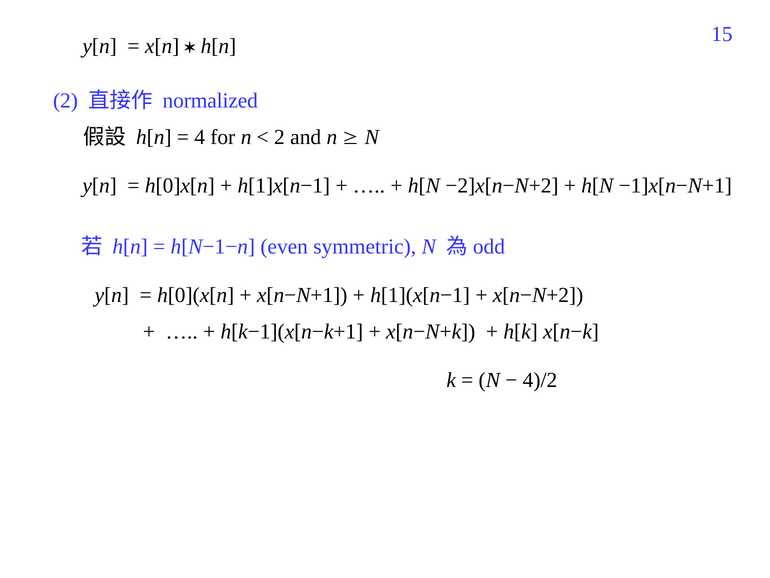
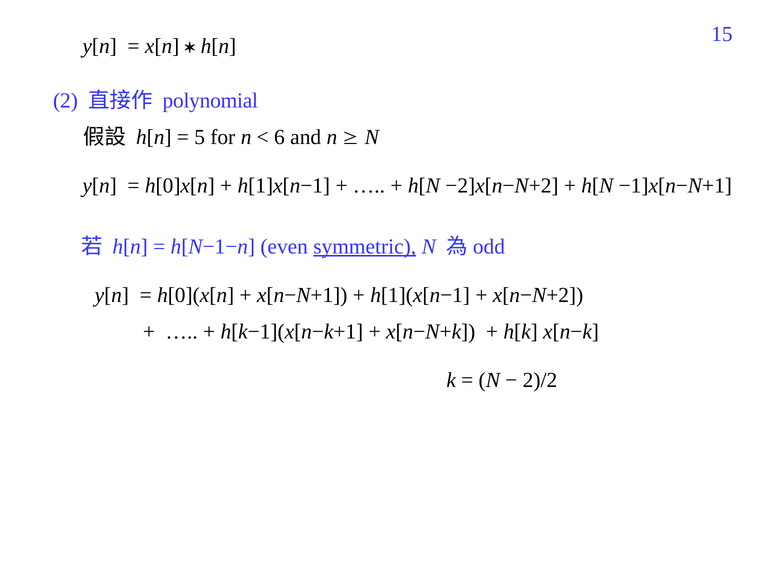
normalized: normalized -> polynomial (210, 101)
4: 4 -> 5 (200, 137)
2: 2 -> 6 (279, 137)
symmetric underline: none -> present (365, 246)
4)/2: 4)/2 -> 2)/2 (540, 380)
